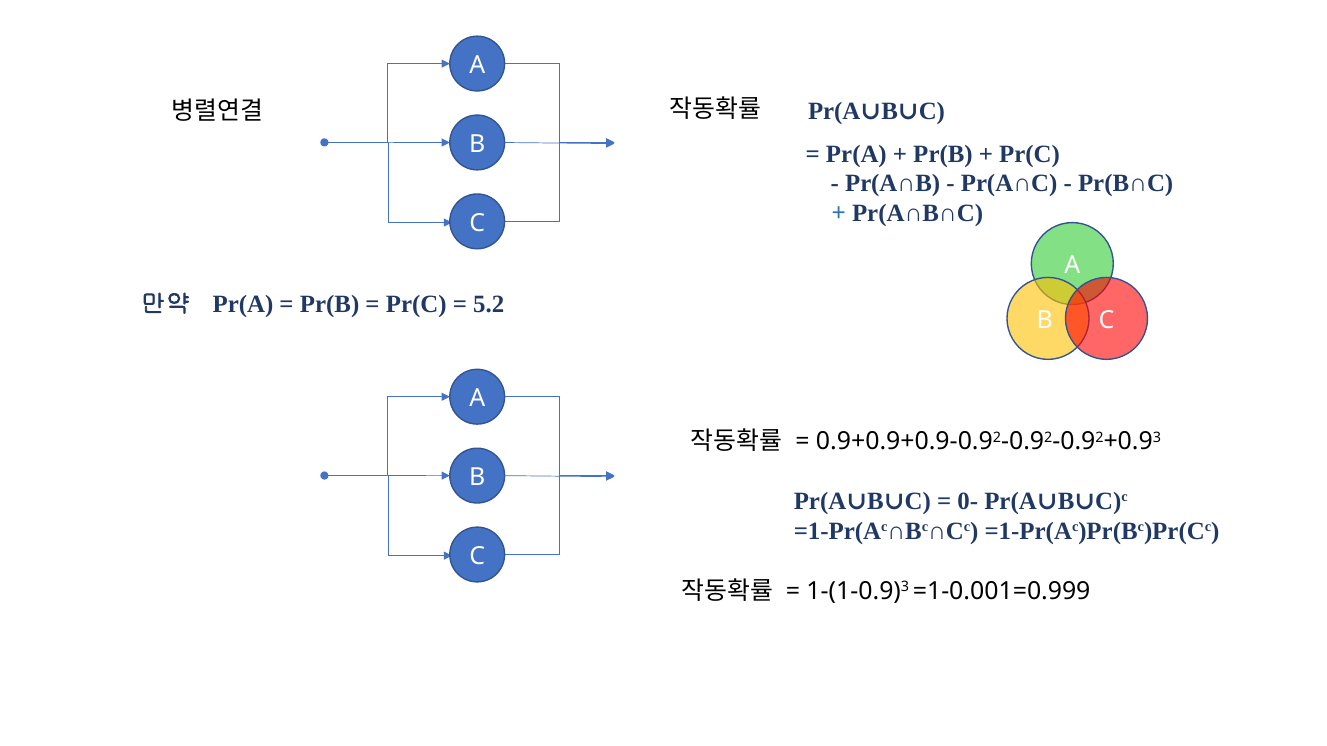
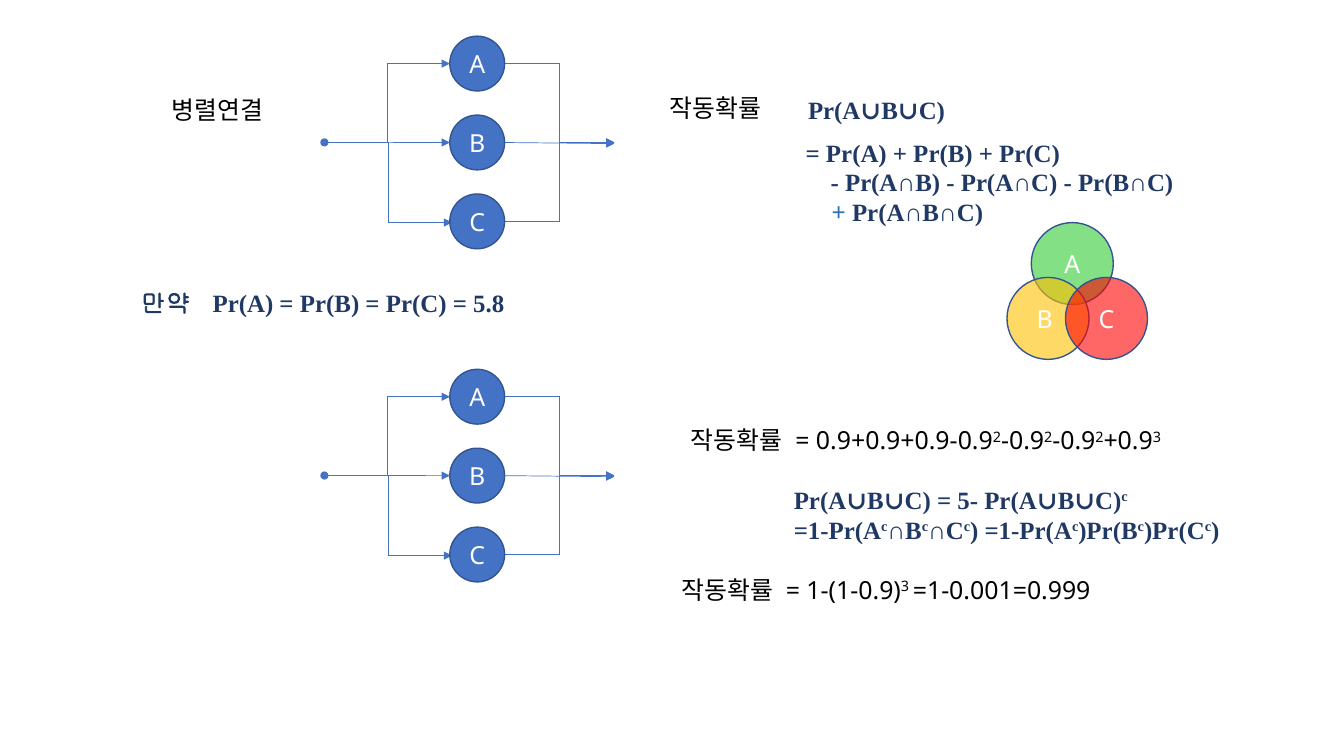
5.2: 5.2 -> 5.8 (489, 304)
0-: 0- -> 5- (968, 501)
